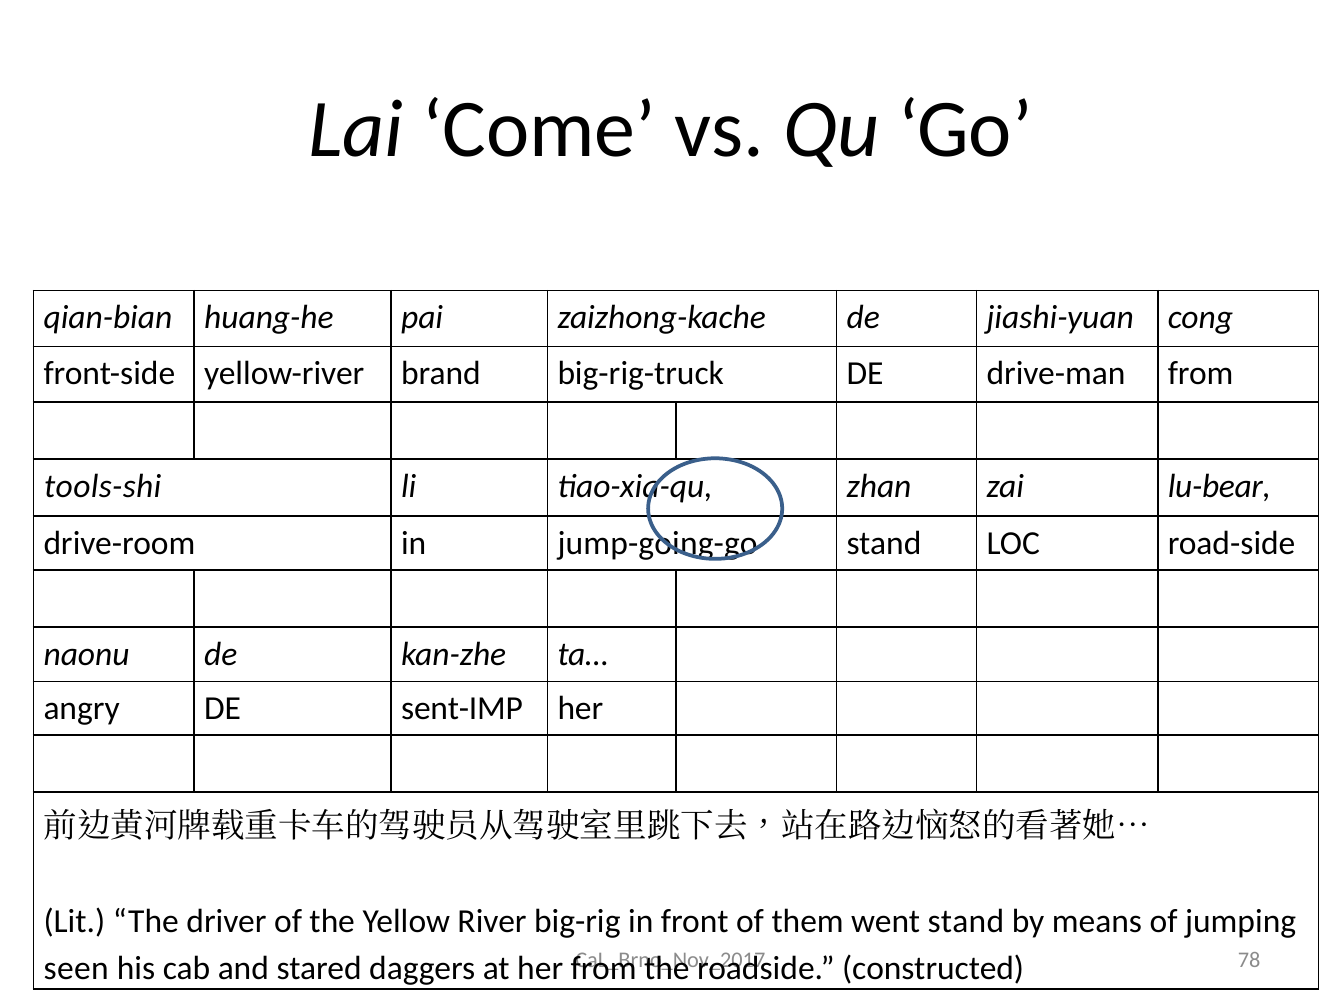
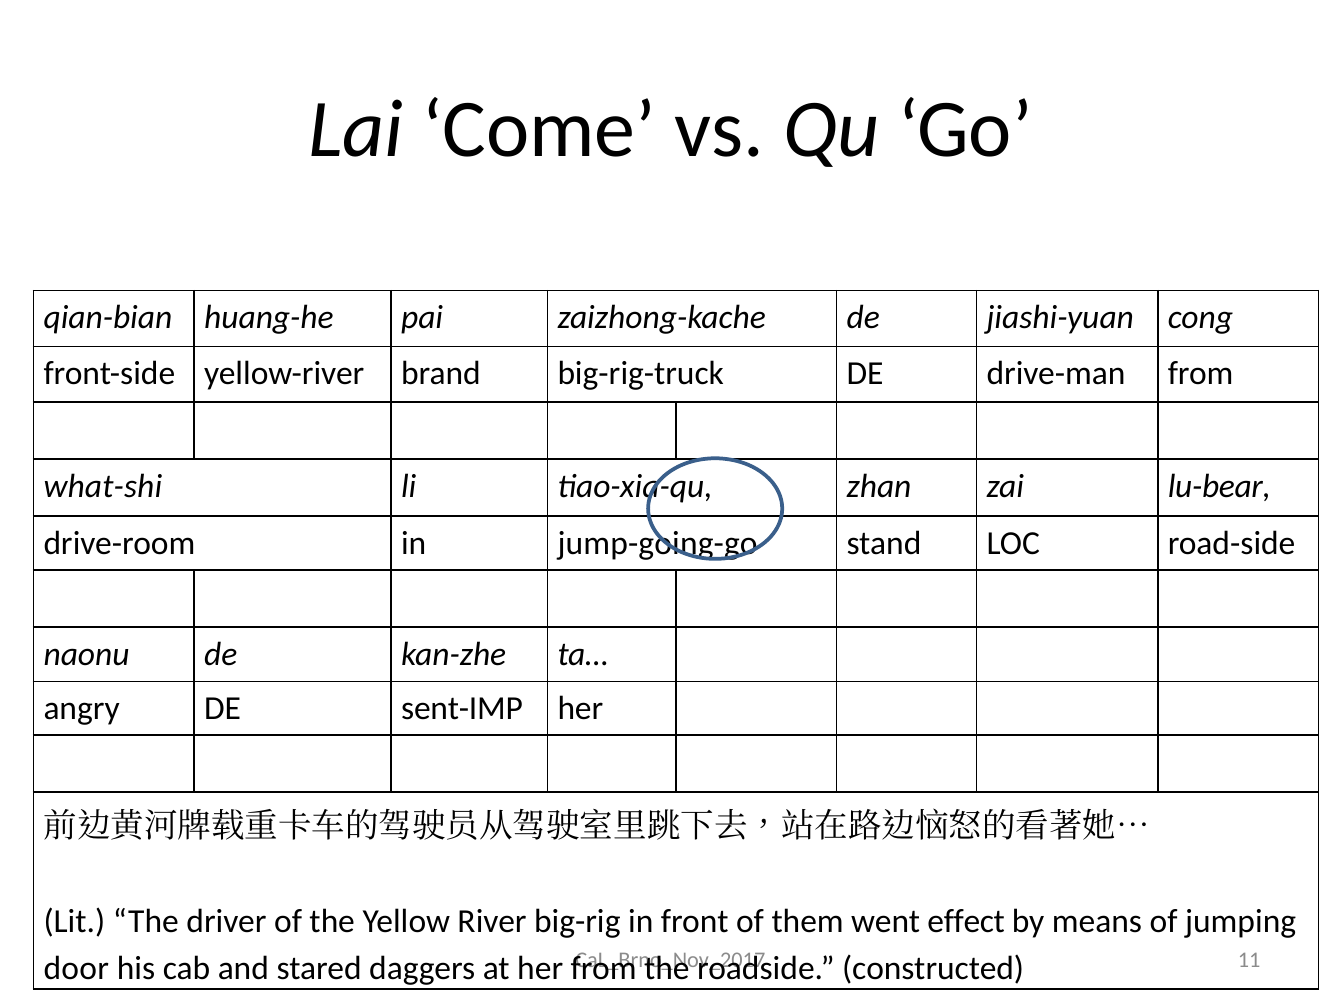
tools-shi: tools-shi -> what-shi (103, 486)
went stand: stand -> effect (966, 921)
78: 78 -> 11 (1249, 960)
seen: seen -> door (76, 968)
